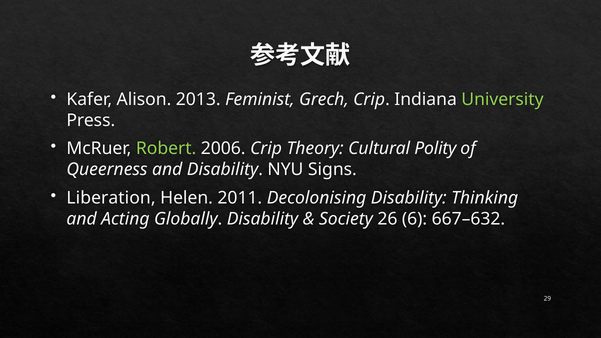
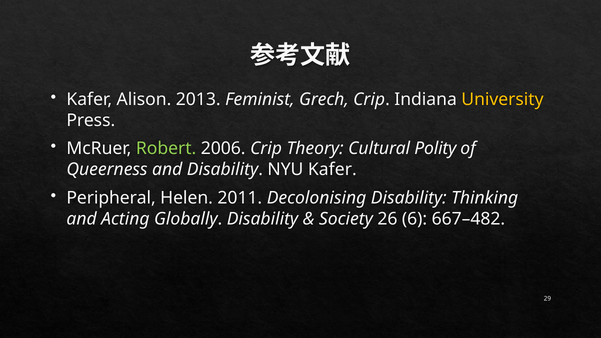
University colour: light green -> yellow (502, 99)
NYU Signs: Signs -> Kafer (332, 170)
Liberation: Liberation -> Peripheral (111, 198)
667–632: 667–632 -> 667–482 (468, 219)
